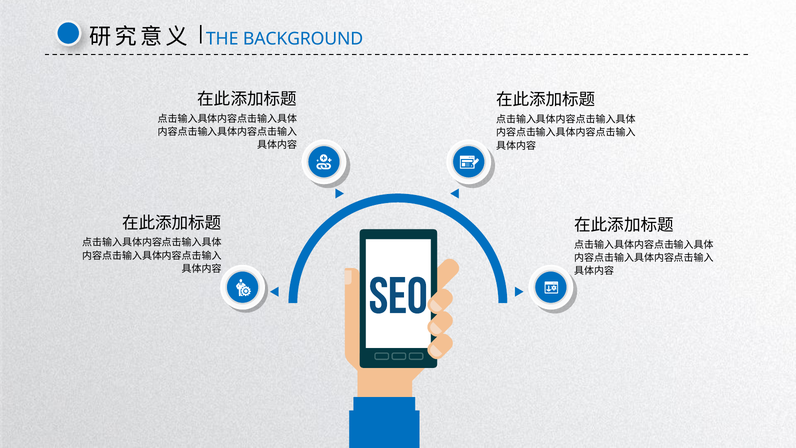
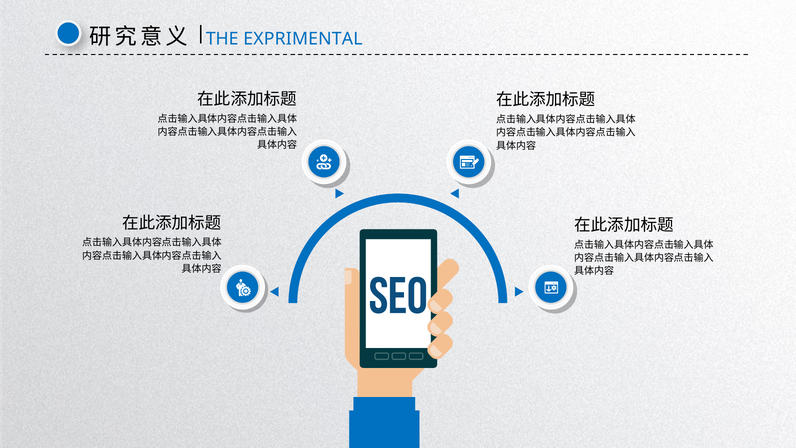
BACKGROUND: BACKGROUND -> EXPRIMENTAL (303, 39)
